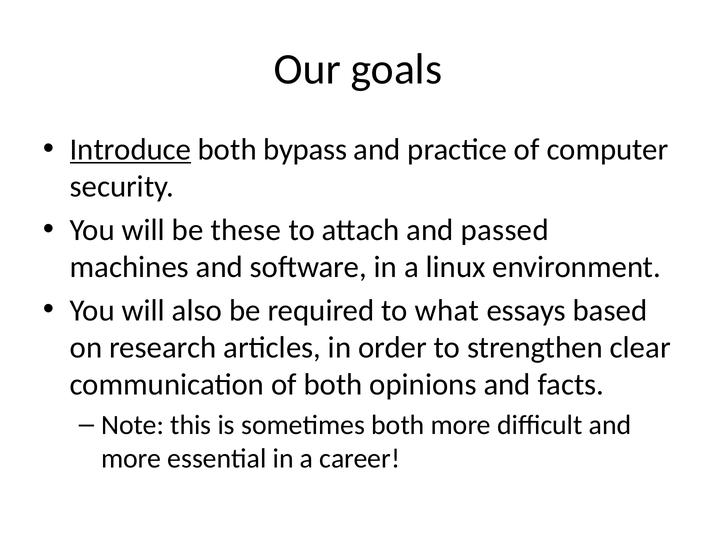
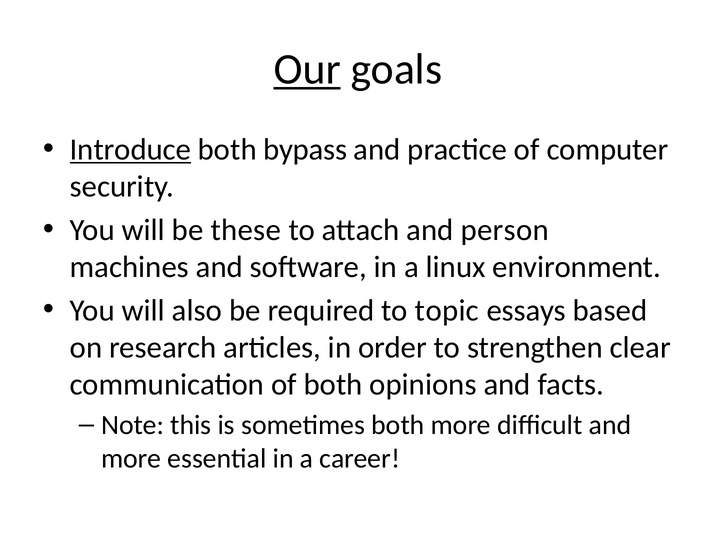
Our underline: none -> present (307, 69)
passed: passed -> person (505, 230)
what: what -> topic (447, 310)
